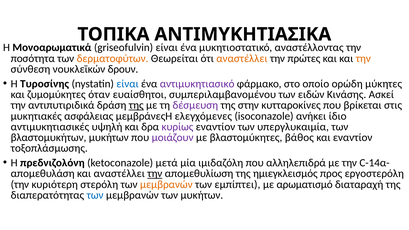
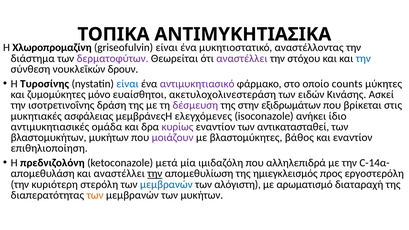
Μονοαρωματικά: Μονοαρωματικά -> Χλωροπρομαζίνη (52, 48)
ποσότητα: ποσότητα -> διάστημα (33, 58)
δερματοφύτων colour: orange -> purple (113, 58)
αναστέλλει colour: orange -> purple (242, 58)
πρώτες: πρώτες -> στόχου (304, 58)
την colour: orange -> blue (363, 58)
ορώδη: ορώδη -> counts (347, 84)
όταν: όταν -> μόνο (99, 95)
συμπεριλαμβανομένου: συμπεριλαμβανομένου -> ακετυλοχολινεστεράση (223, 95)
αντιπυτιριδικά: αντιπυτιριδικά -> ισοτρετινοΐνης (61, 105)
της underline: present -> none (136, 105)
κυτταροκίνες: κυτταροκίνες -> εξιδρωμάτων (291, 105)
υψηλή: υψηλή -> ομάδα (107, 127)
υπεργλυκαιμία: υπεργλυκαιμία -> αντικατασταθεί (293, 127)
τοξοπλάσμωσης: τοξοπλάσμωσης -> επιθηλιοποίηση (49, 148)
μεμβρανών colour: orange -> blue (166, 184)
εμπίπτει: εμπίπτει -> αλόγιστη (238, 184)
των colour: blue -> orange (95, 195)
